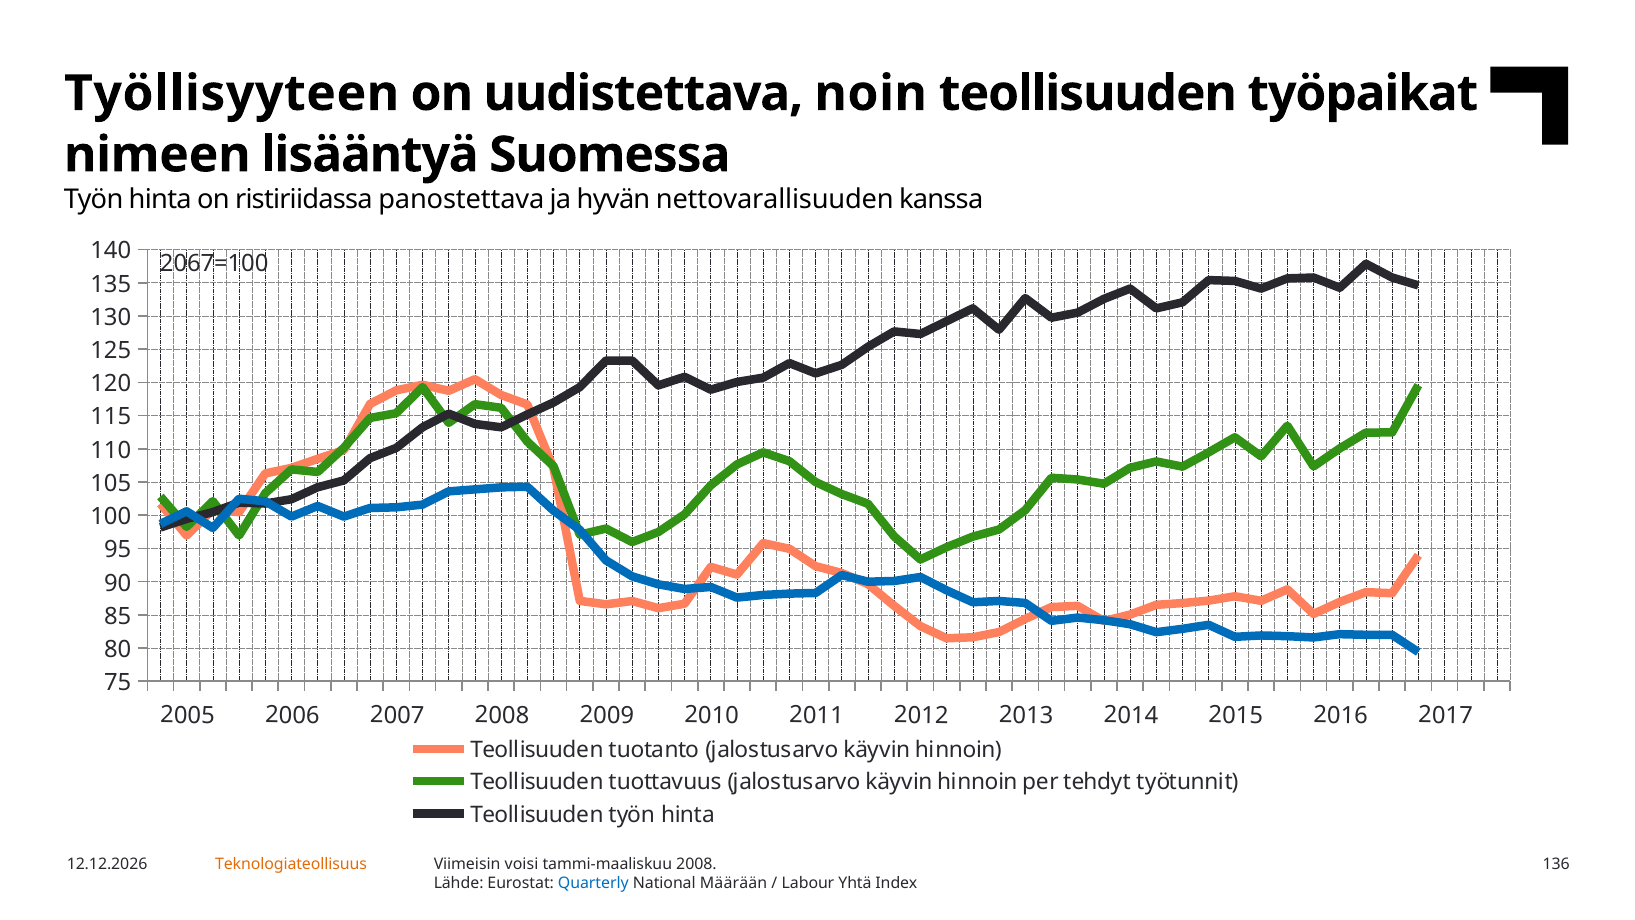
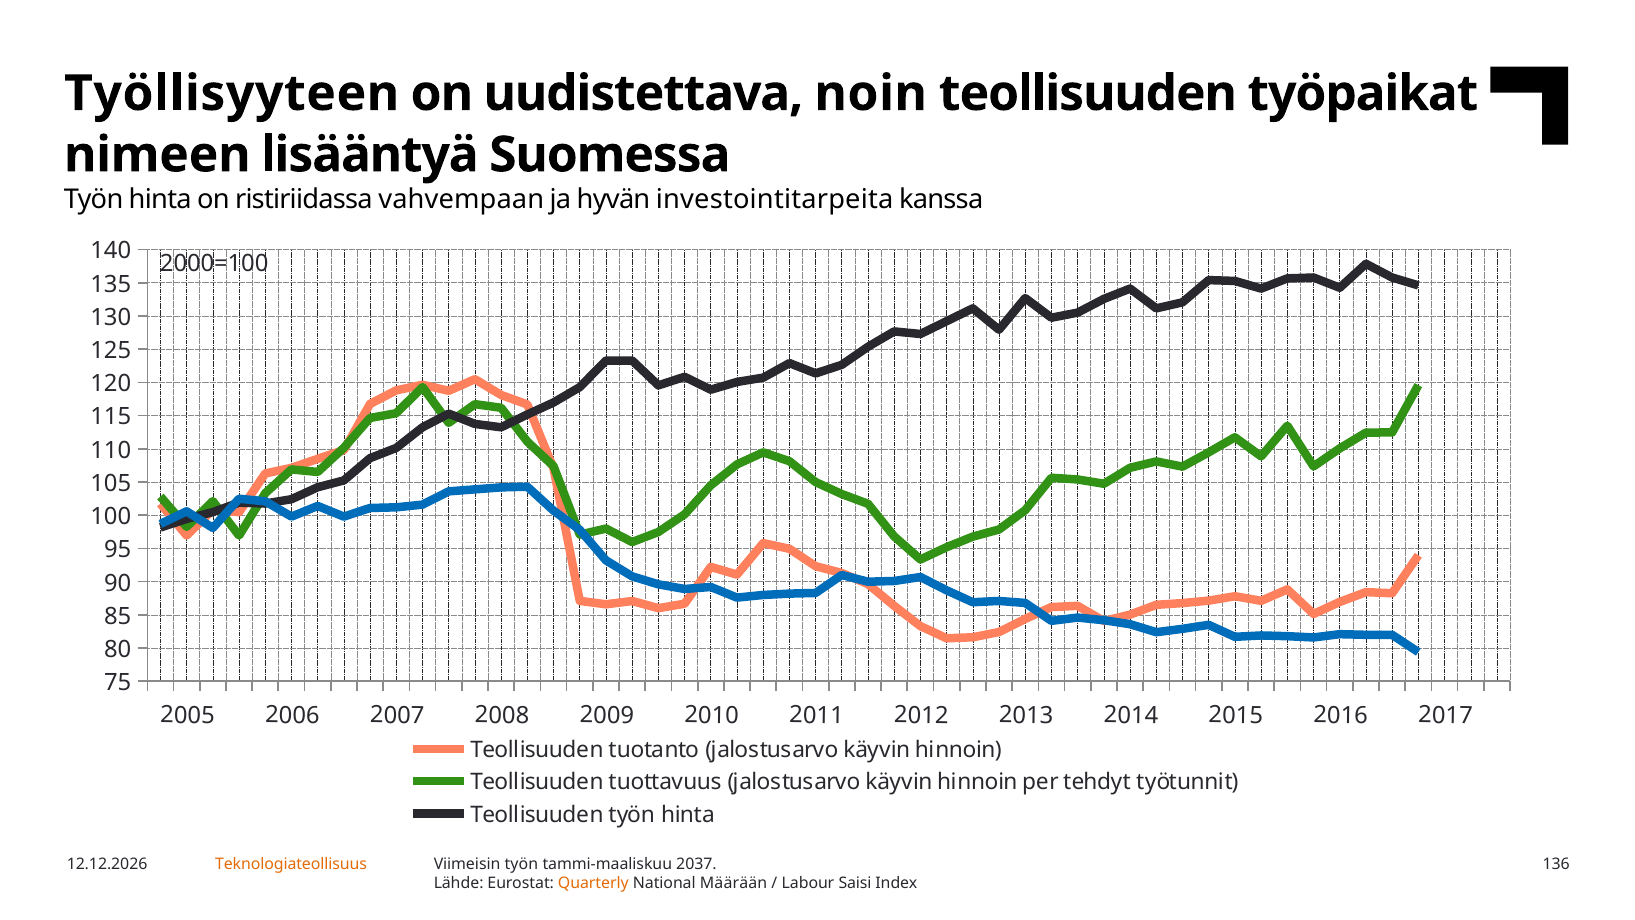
panostettava: panostettava -> vahvempaan (461, 200)
nettovarallisuuden: nettovarallisuuden -> investointitarpeita (775, 200)
2067=100: 2067=100 -> 2000=100 (214, 264)
Viimeisin voisi: voisi -> työn (521, 864)
tammi-maaliskuu 2008: 2008 -> 2037 (696, 864)
Quarterly colour: blue -> orange (593, 883)
Yhtä: Yhtä -> Saisi (855, 883)
